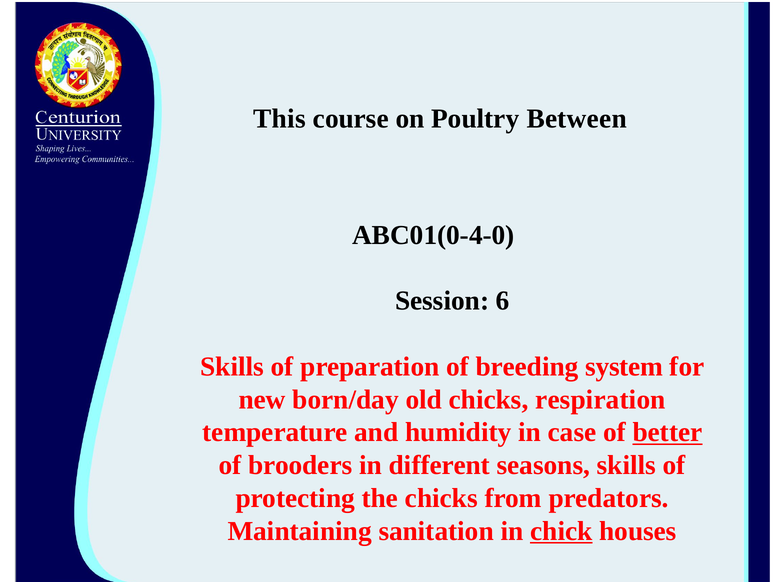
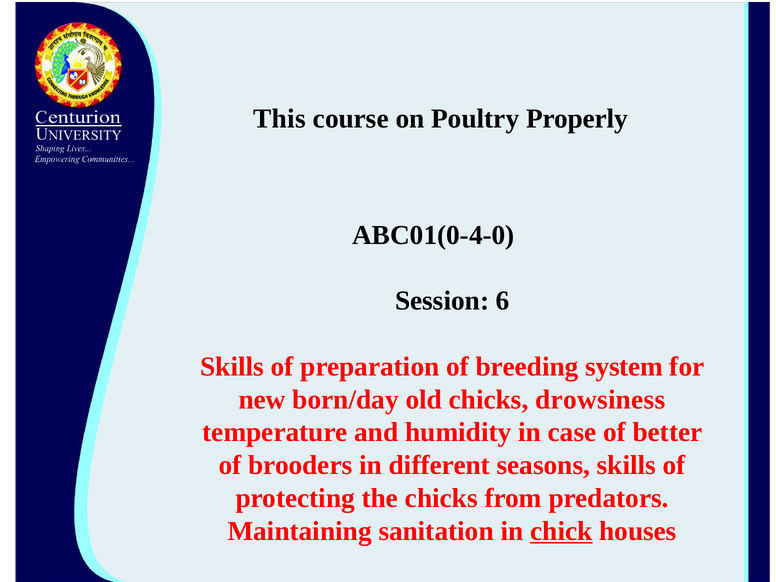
Between: Between -> Properly (577, 119)
respiration: respiration -> drowsiness (600, 399)
better underline: present -> none (668, 432)
